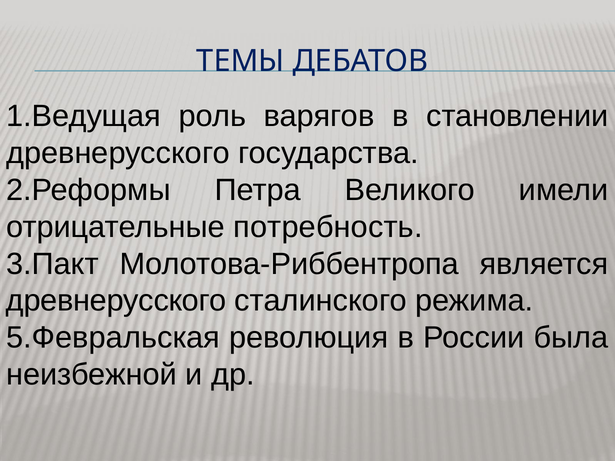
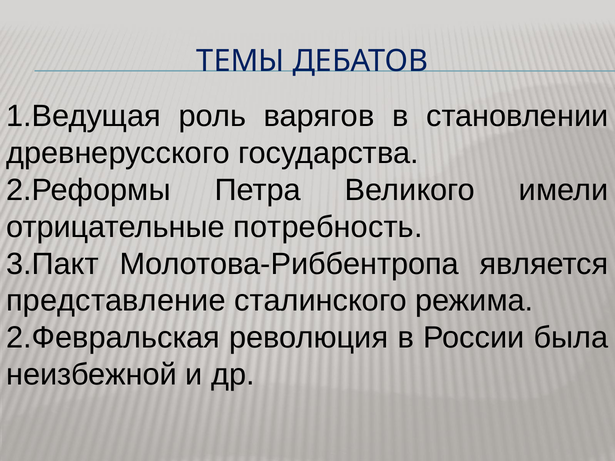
древнерусского: древнерусского -> представление (116, 301)
5.Февральская: 5.Февральская -> 2.Февральская (113, 338)
